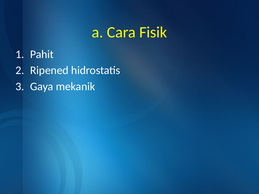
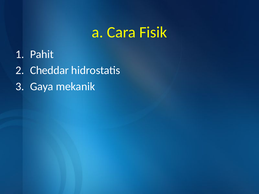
Ripened: Ripened -> Cheddar (49, 70)
